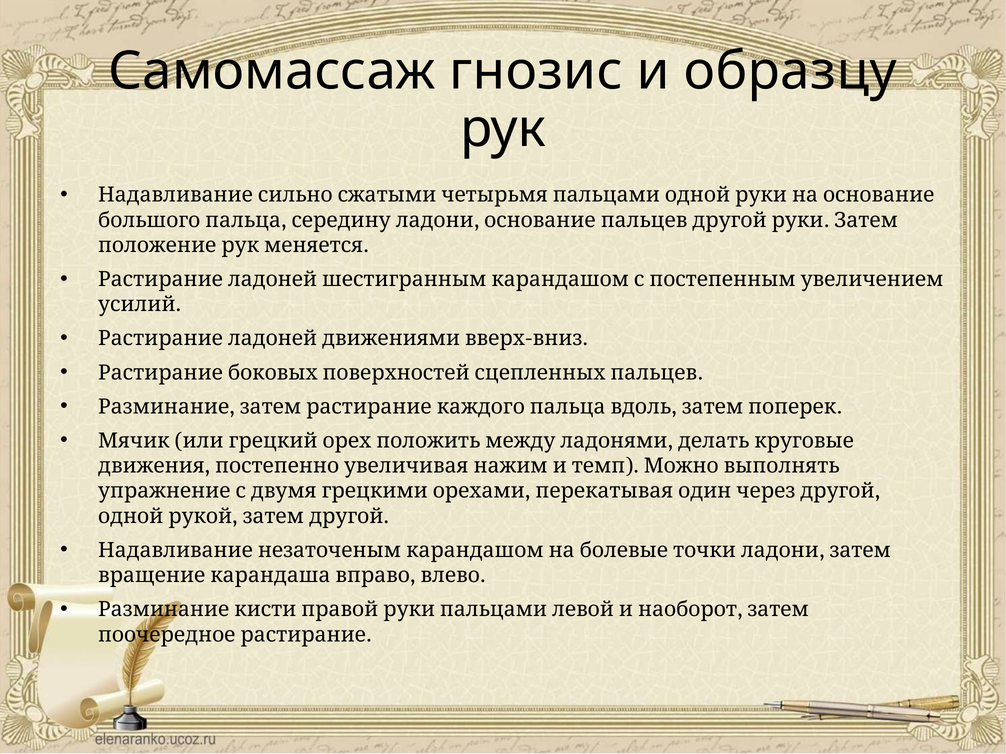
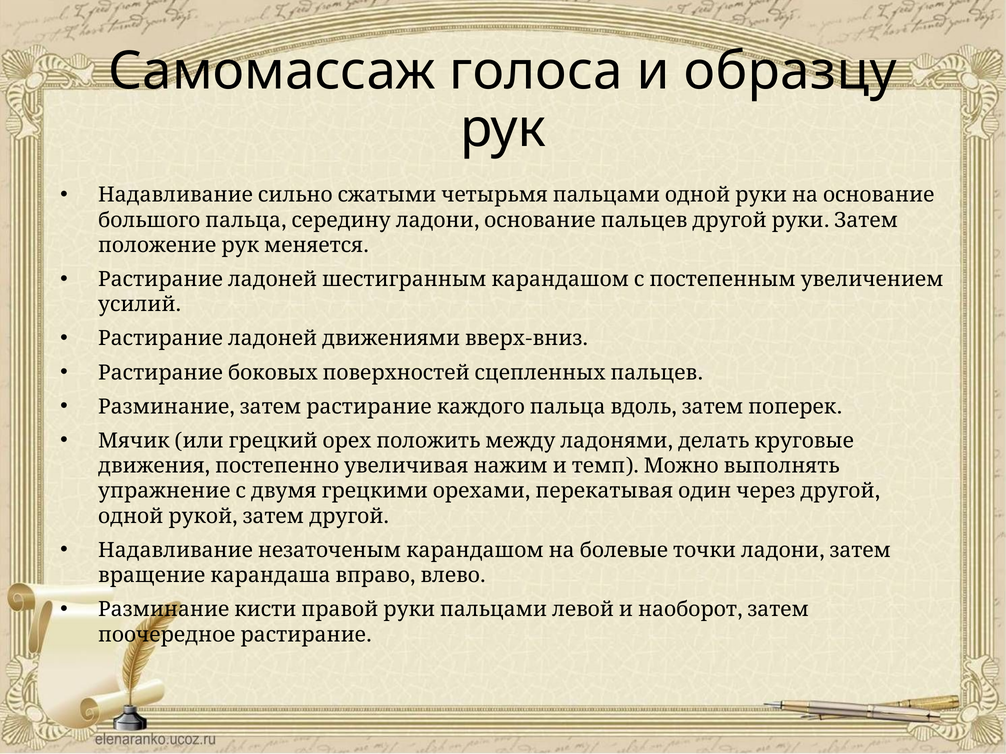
гнозис: гнозис -> голоса (536, 71)
